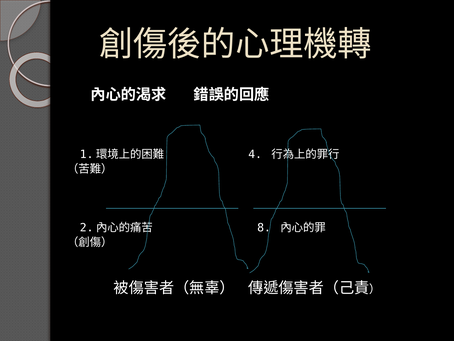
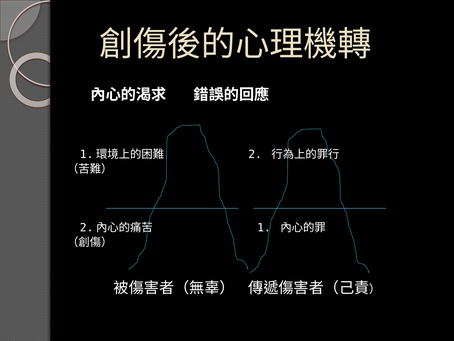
4: 4 -> 2 (255, 154)
8: 8 -> 1 (264, 227)
